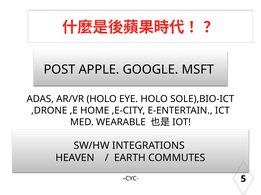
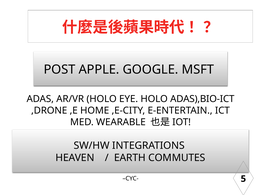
SOLE),BIO-ICT: SOLE),BIO-ICT -> ADAS),BIO-ICT (202, 99)
